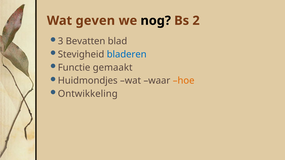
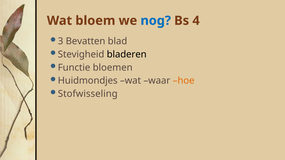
geven: geven -> bloem (95, 21)
nog colour: black -> blue (156, 21)
2: 2 -> 4 (196, 21)
bladeren colour: blue -> black (127, 54)
gemaakt: gemaakt -> bloemen (113, 68)
Ontwikkeling: Ontwikkeling -> Stofwisseling (88, 94)
